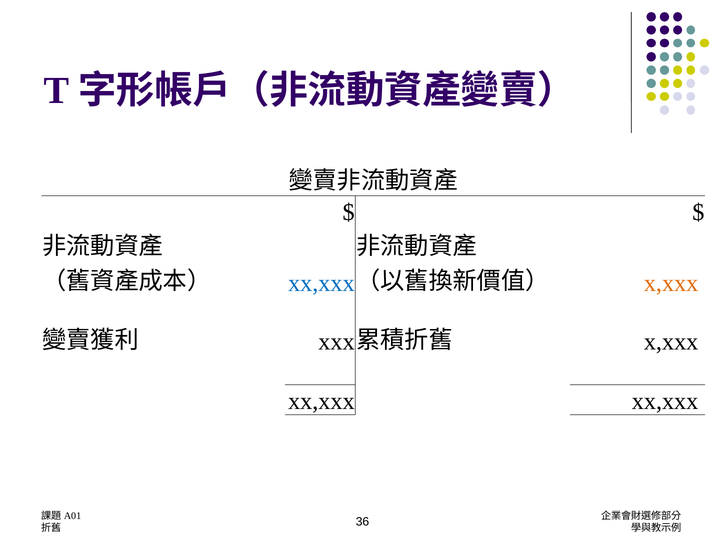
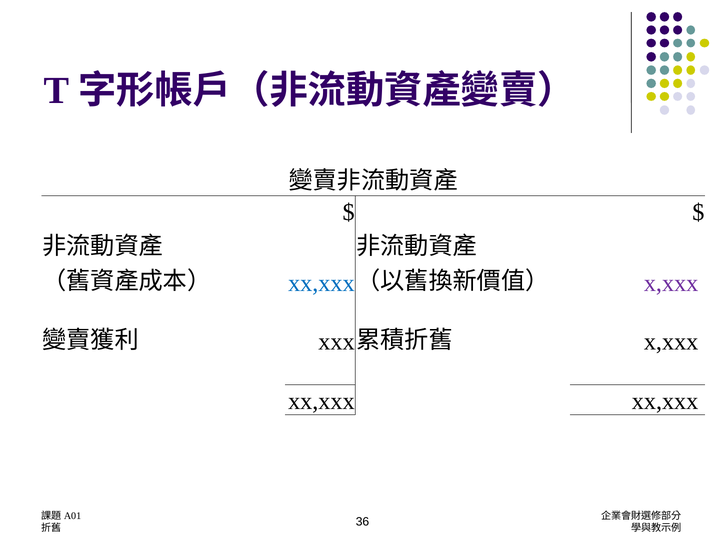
x,xxx colour: orange -> purple (671, 283)
